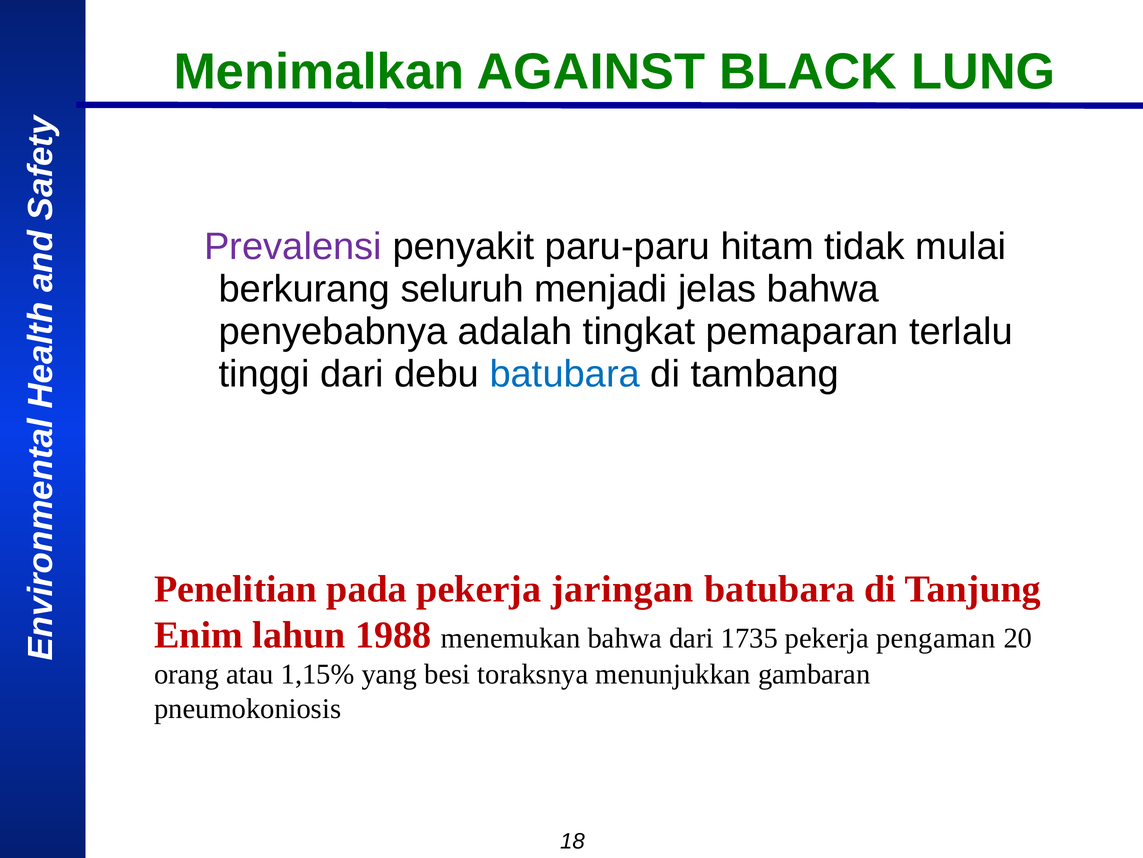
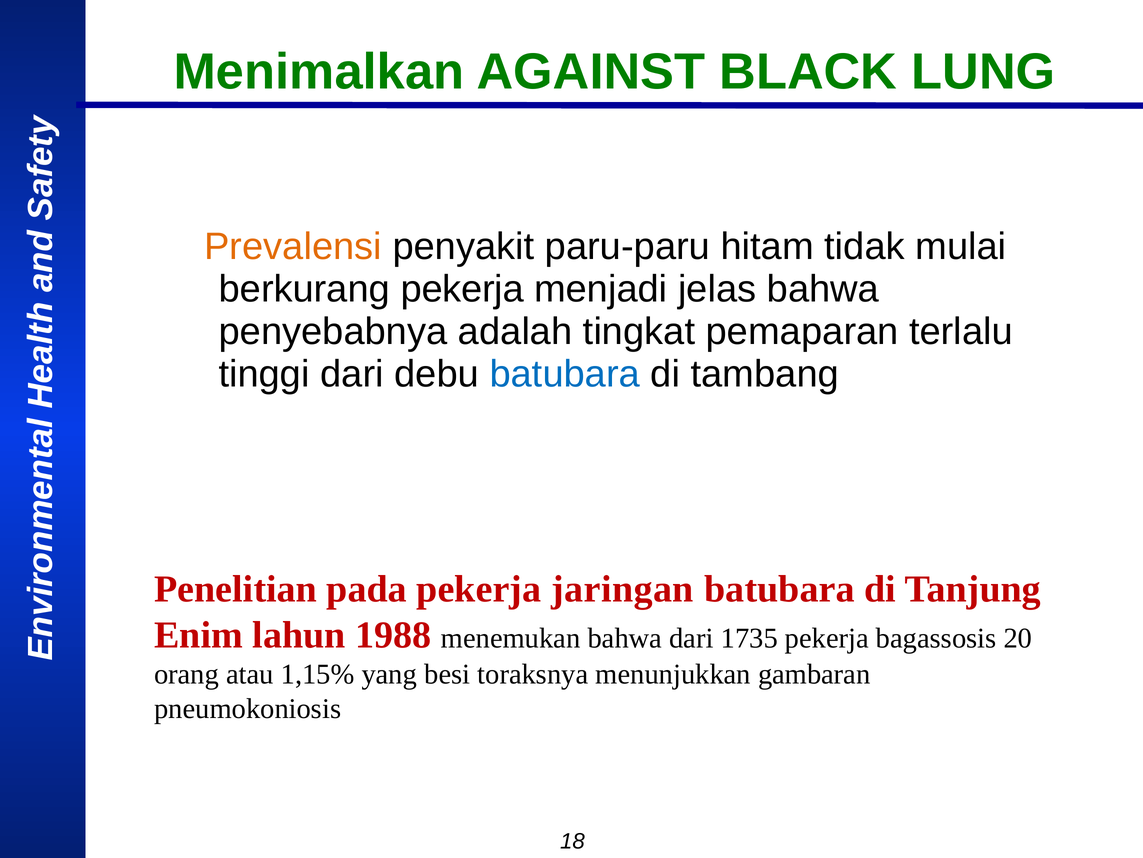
Prevalensi colour: purple -> orange (293, 246)
berkurang seluruh: seluruh -> pekerja (462, 289)
pengaman: pengaman -> bagassosis (936, 638)
